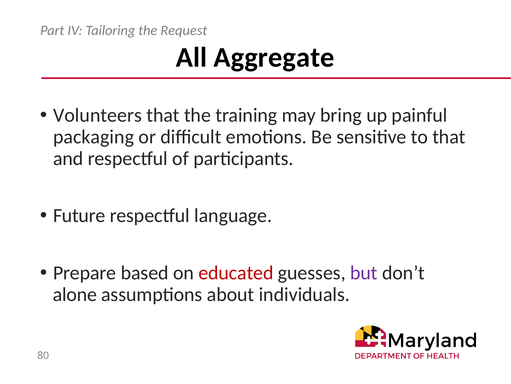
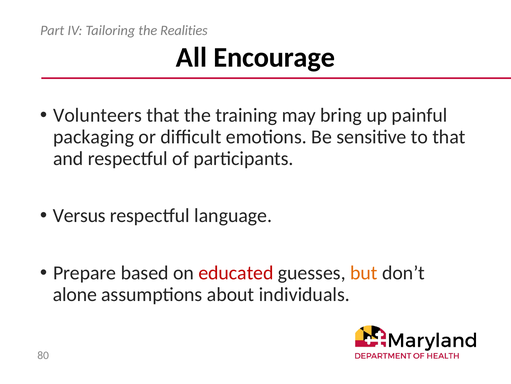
Request: Request -> Realities (184, 31)
Aggregate: Aggregate -> Encourage (274, 57)
Future: Future -> Versus (79, 215)
but colour: purple -> orange (364, 272)
